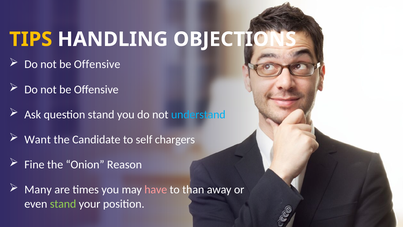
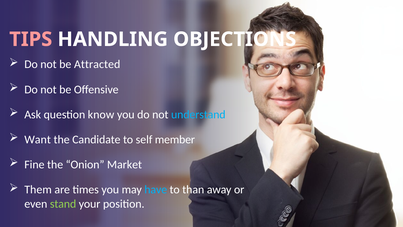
TIPS colour: yellow -> pink (31, 39)
Offensive: Offensive -> Attracted (97, 64)
question stand: stand -> know (101, 114)
chargers: chargers -> member (175, 139)
Reason: Reason -> Market (125, 164)
Many: Many -> Them (38, 189)
have colour: pink -> light blue (156, 189)
